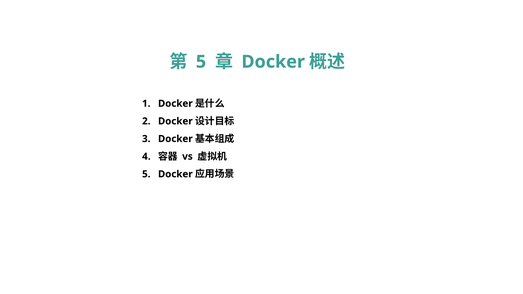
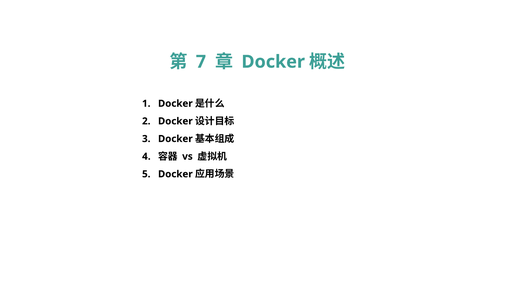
5: 5 -> 7 (201, 62)
